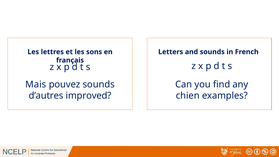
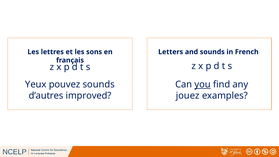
Mais: Mais -> Yeux (36, 84)
you underline: none -> present (203, 84)
chien: chien -> jouez (188, 96)
